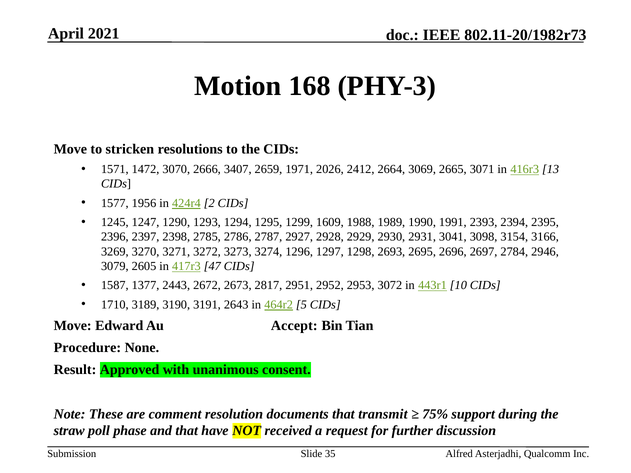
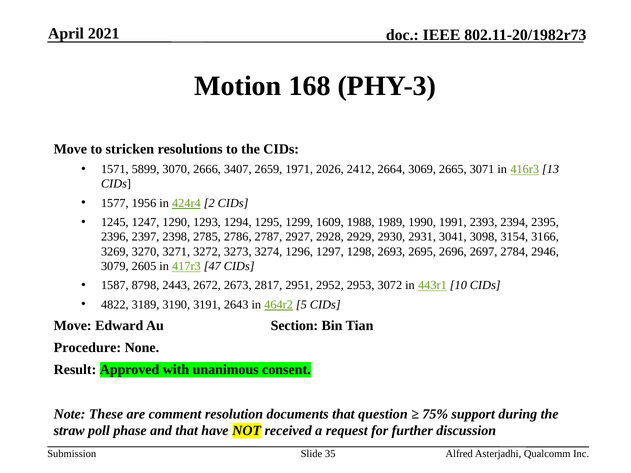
1472: 1472 -> 5899 (146, 169)
1377: 1377 -> 8798 (146, 286)
1710: 1710 -> 4822 (115, 305)
Accept: Accept -> Section (294, 326)
transmit: transmit -> question (383, 414)
